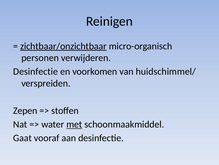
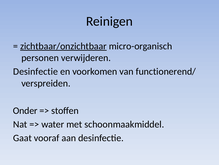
huidschimmel/: huidschimmel/ -> functionerend/ (166, 71)
Zepen: Zepen -> Onder (25, 110)
met underline: present -> none (74, 124)
